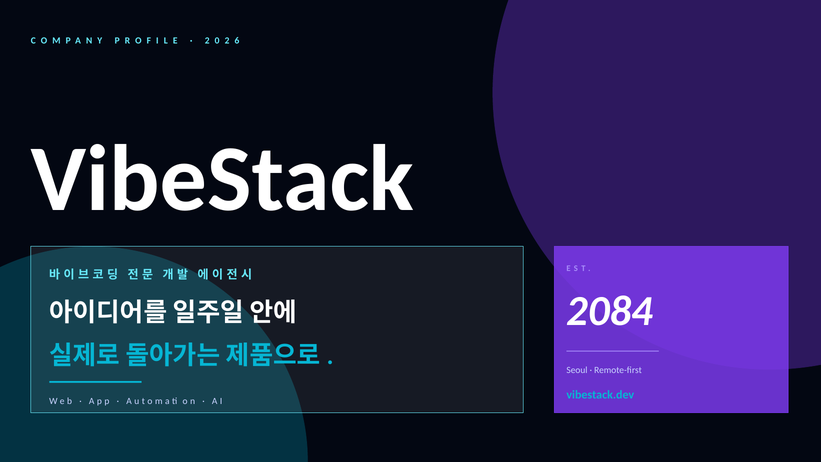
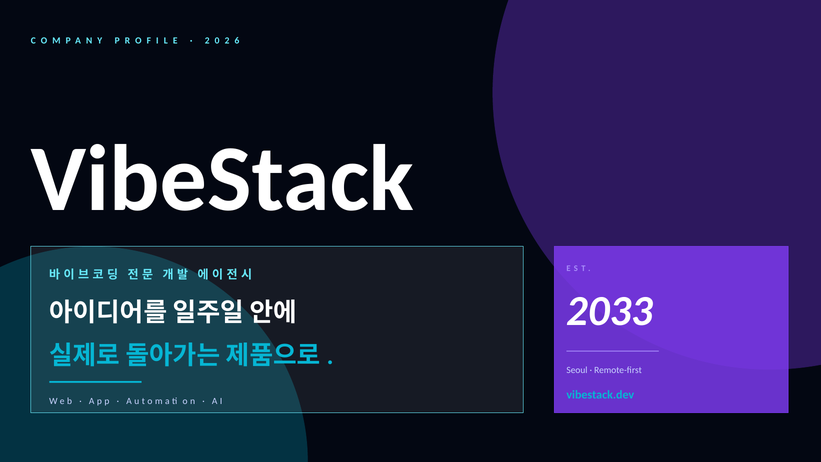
2084: 2084 -> 2033 (610, 311)
